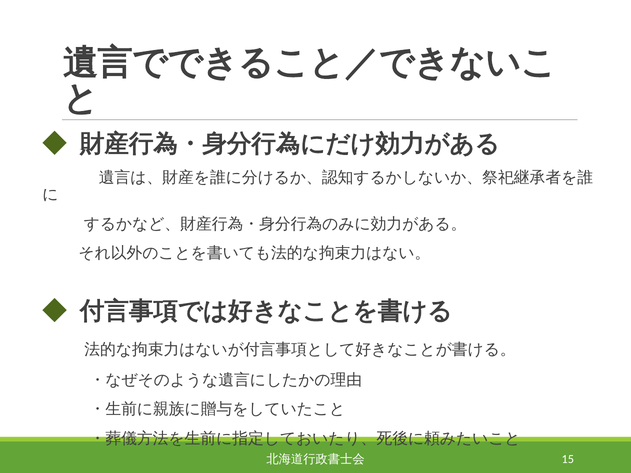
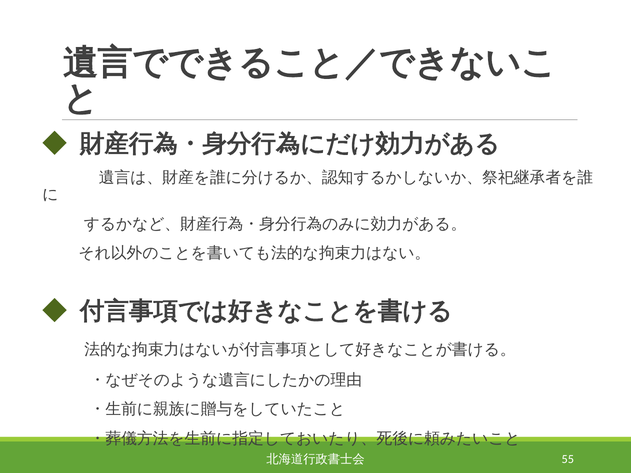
15: 15 -> 55 (568, 459)
